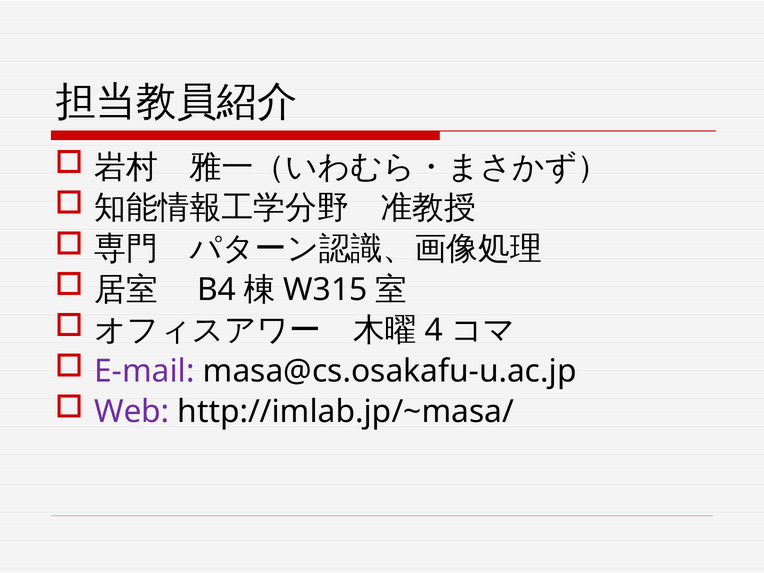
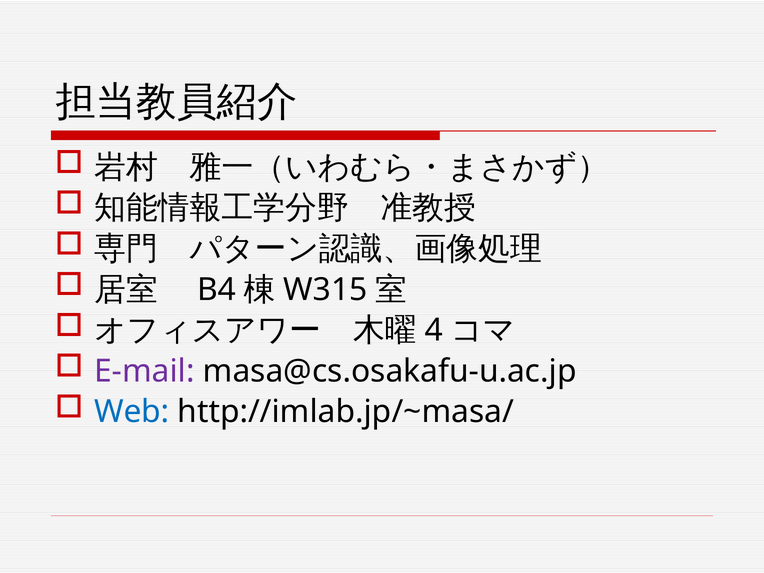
Web colour: purple -> blue (132, 412)
